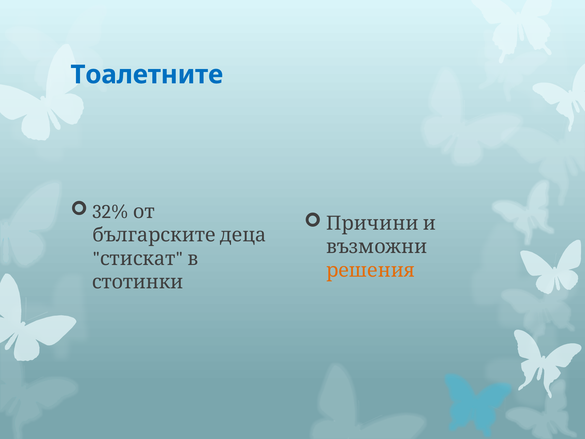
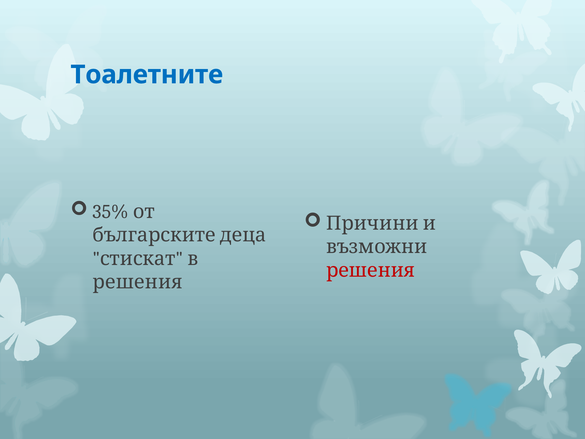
32%: 32% -> 35% (111, 212)
решения colour: orange -> red (371, 270)
стотинки: стотинки -> решения (138, 282)
